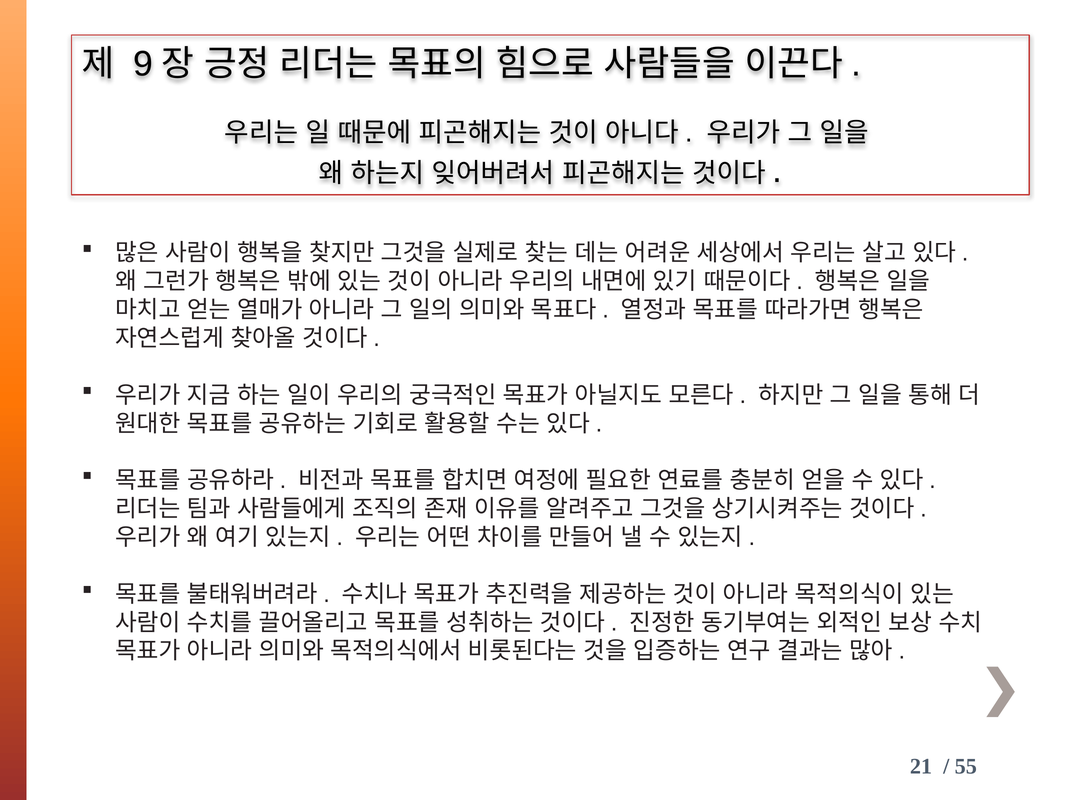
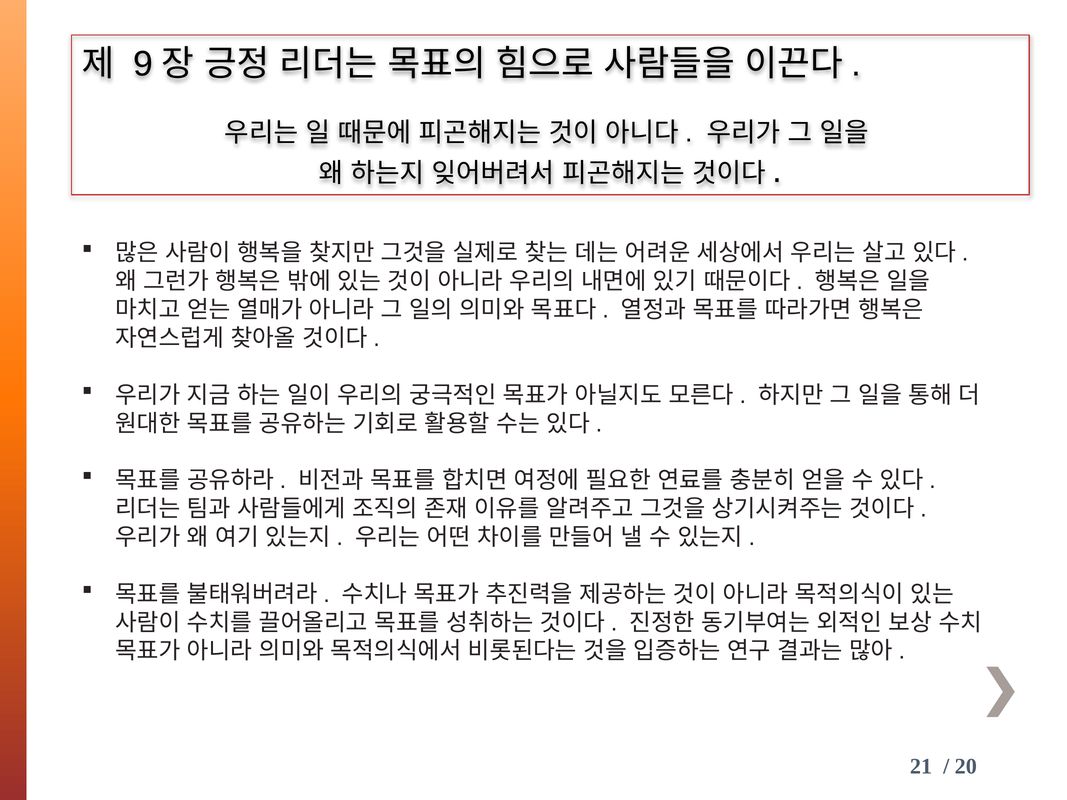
55: 55 -> 20 (966, 767)
